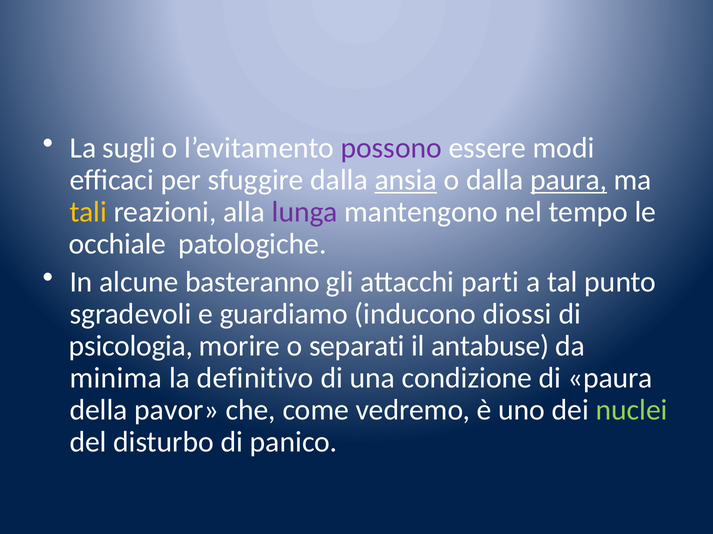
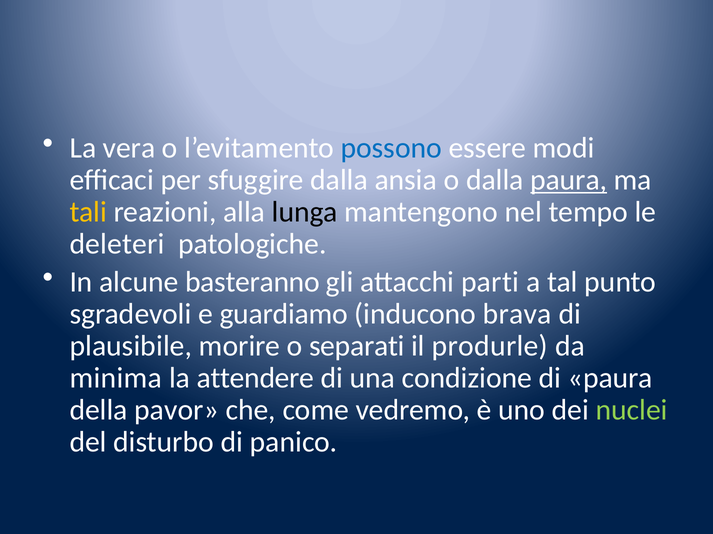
sugli: sugli -> vera (129, 148)
possono colour: purple -> blue (391, 148)
ansia underline: present -> none (406, 180)
lunga colour: purple -> black (305, 212)
occhiale: occhiale -> deleteri (117, 244)
diossi: diossi -> brava (517, 314)
psicologia: psicologia -> plausibile (131, 346)
antabuse: antabuse -> produrle (490, 346)
definitivo: definitivo -> attendere (255, 379)
